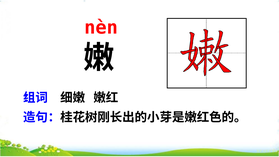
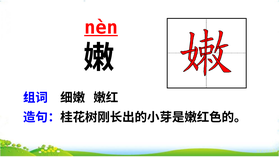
nèn underline: none -> present (101, 28)
